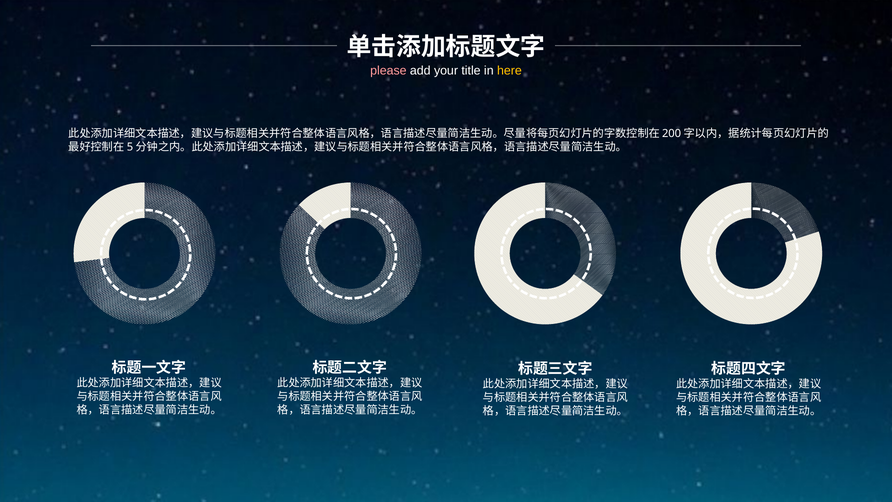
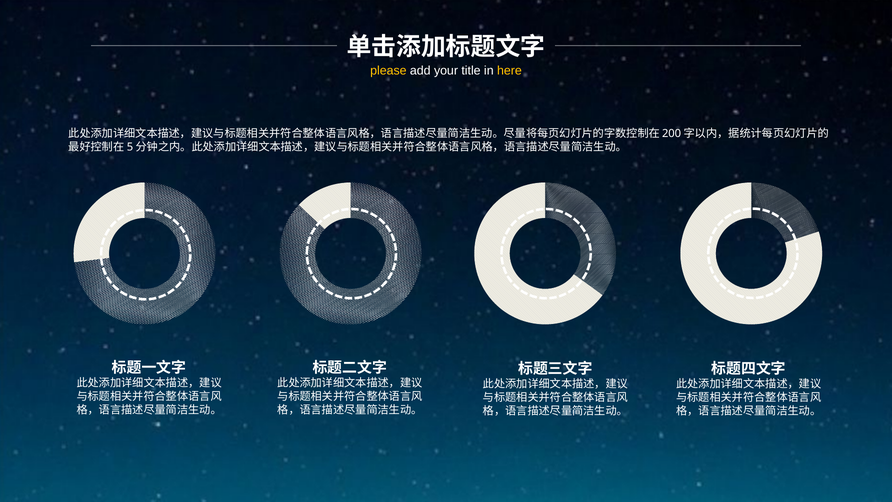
please colour: pink -> yellow (388, 71)
